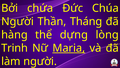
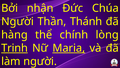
chứa: chứa -> nhận (40, 8)
Tháng: Tháng -> Thánh (86, 21)
dựng: dựng -> chính (74, 35)
Trinh underline: none -> present (15, 48)
